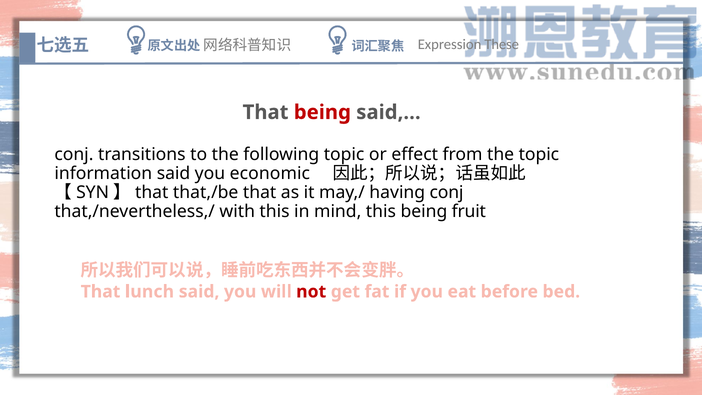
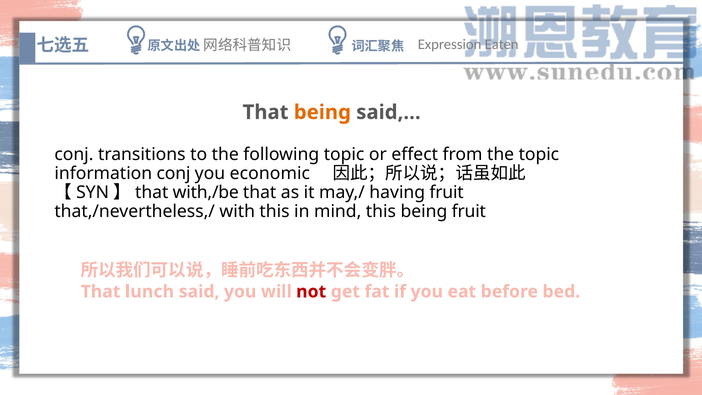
These: These -> Eaten (502, 44)
being colour: red -> orange (322, 112)
information said: said -> conj (174, 173)
that,/be: that,/be -> with,/be (206, 192)
having conj: conj -> fruit (447, 192)
